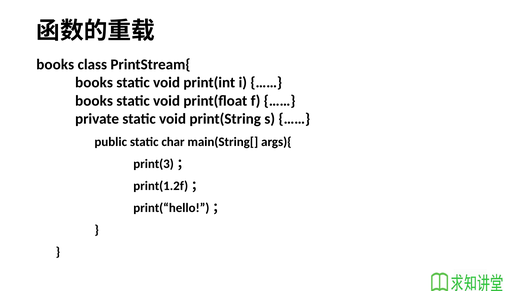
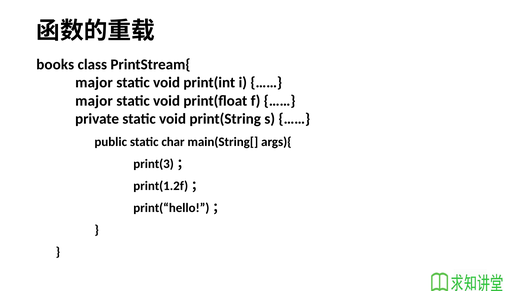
books: books -> major (94, 83)
books: books -> major (94, 101)
